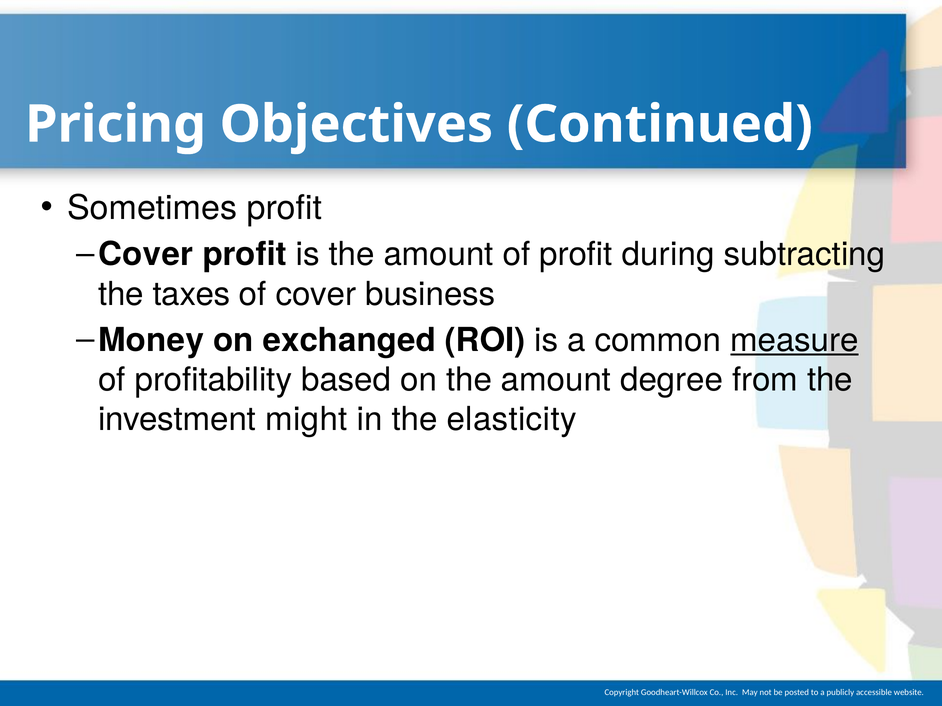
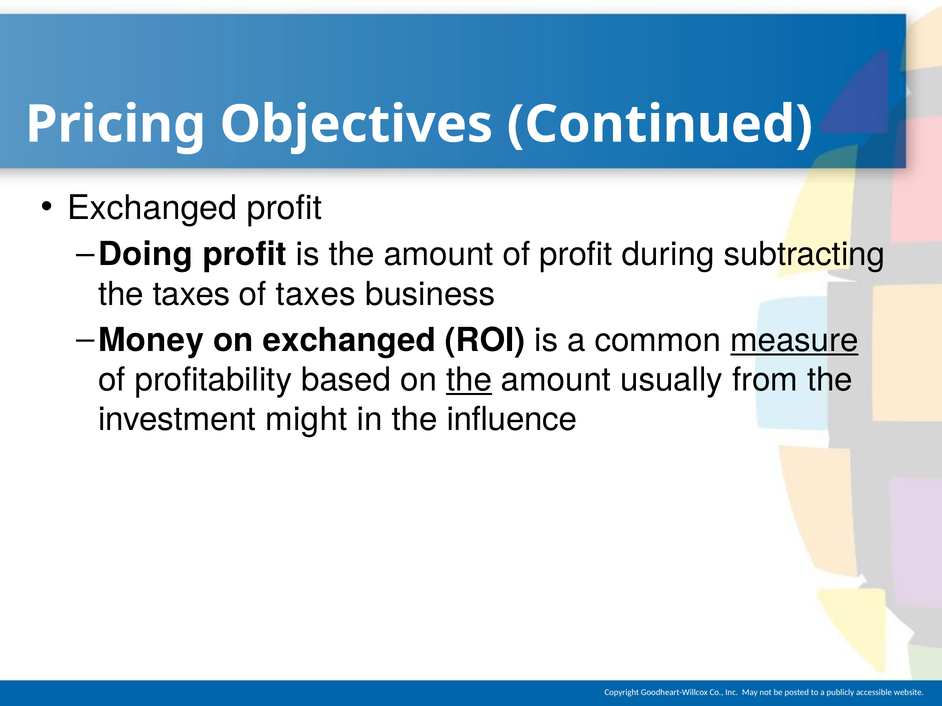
Sometimes: Sometimes -> Exchanged (152, 208)
Cover: Cover -> Doing (146, 255)
of cover: cover -> taxes (316, 294)
the underline: none -> present (469, 380)
degree: degree -> usually (672, 380)
elasticity: elasticity -> influence (512, 420)
